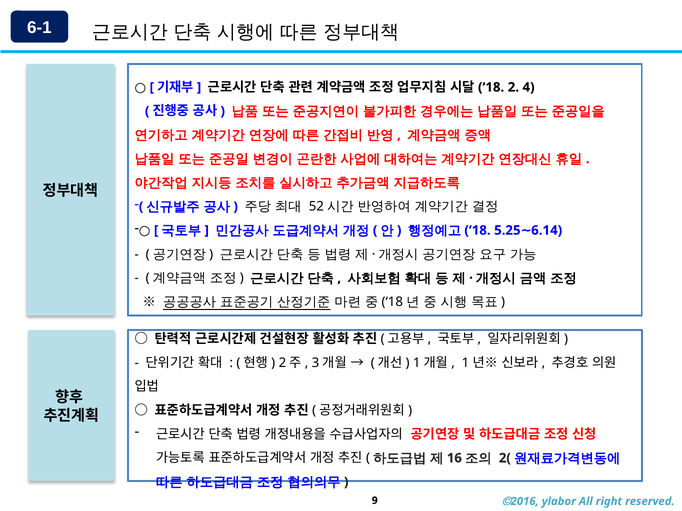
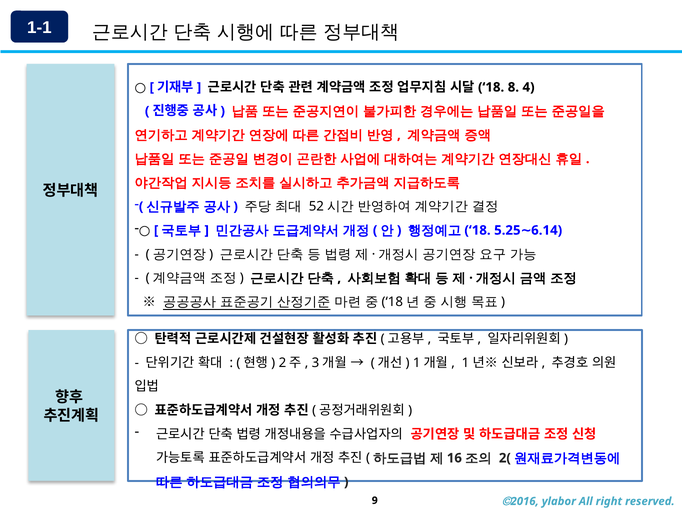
6-1: 6-1 -> 1-1 (39, 28)
2: 2 -> 8 (513, 87)
